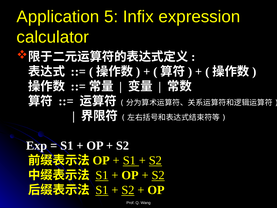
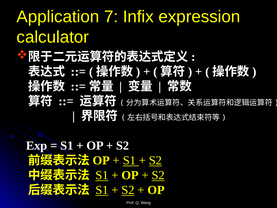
5: 5 -> 7 (111, 17)
